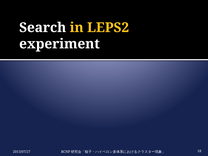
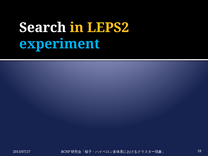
experiment colour: white -> light blue (59, 44)
